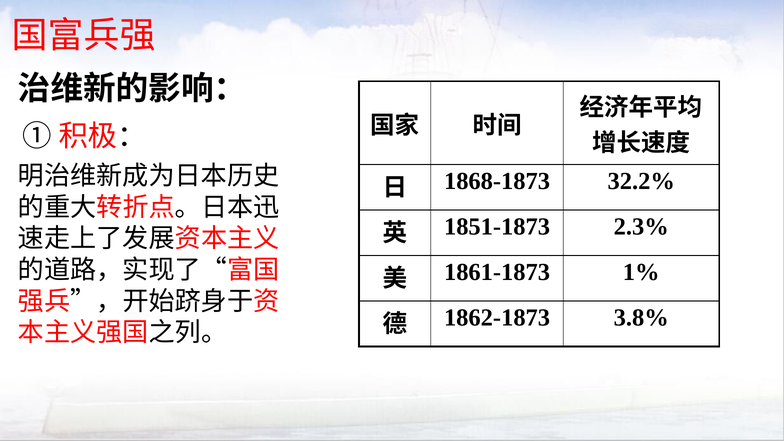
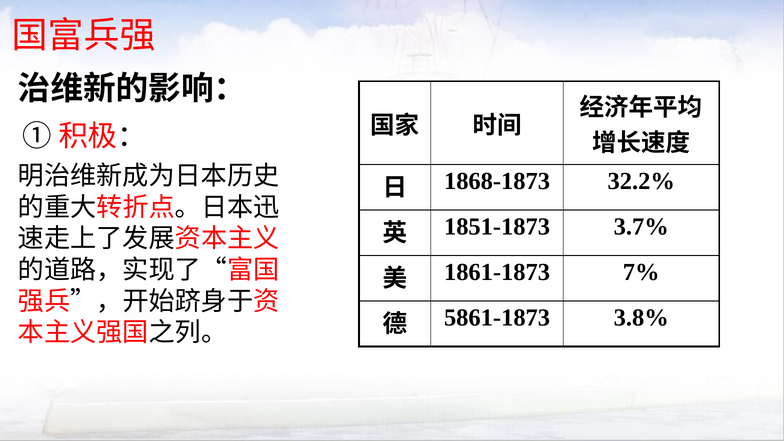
2.3%: 2.3% -> 3.7% (641, 227)
1%: 1% -> 7% (641, 272)
1862-1873: 1862-1873 -> 5861-1873 (497, 318)
